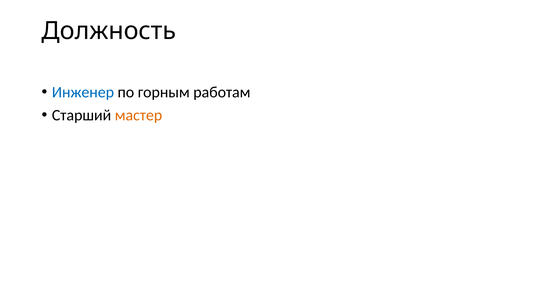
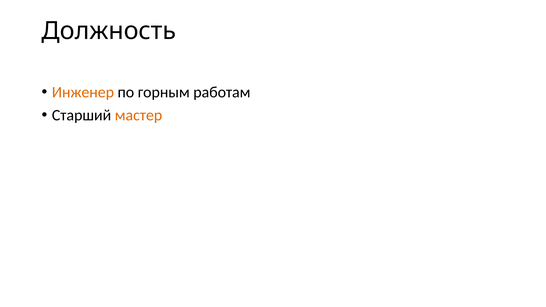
Инженер colour: blue -> orange (83, 92)
